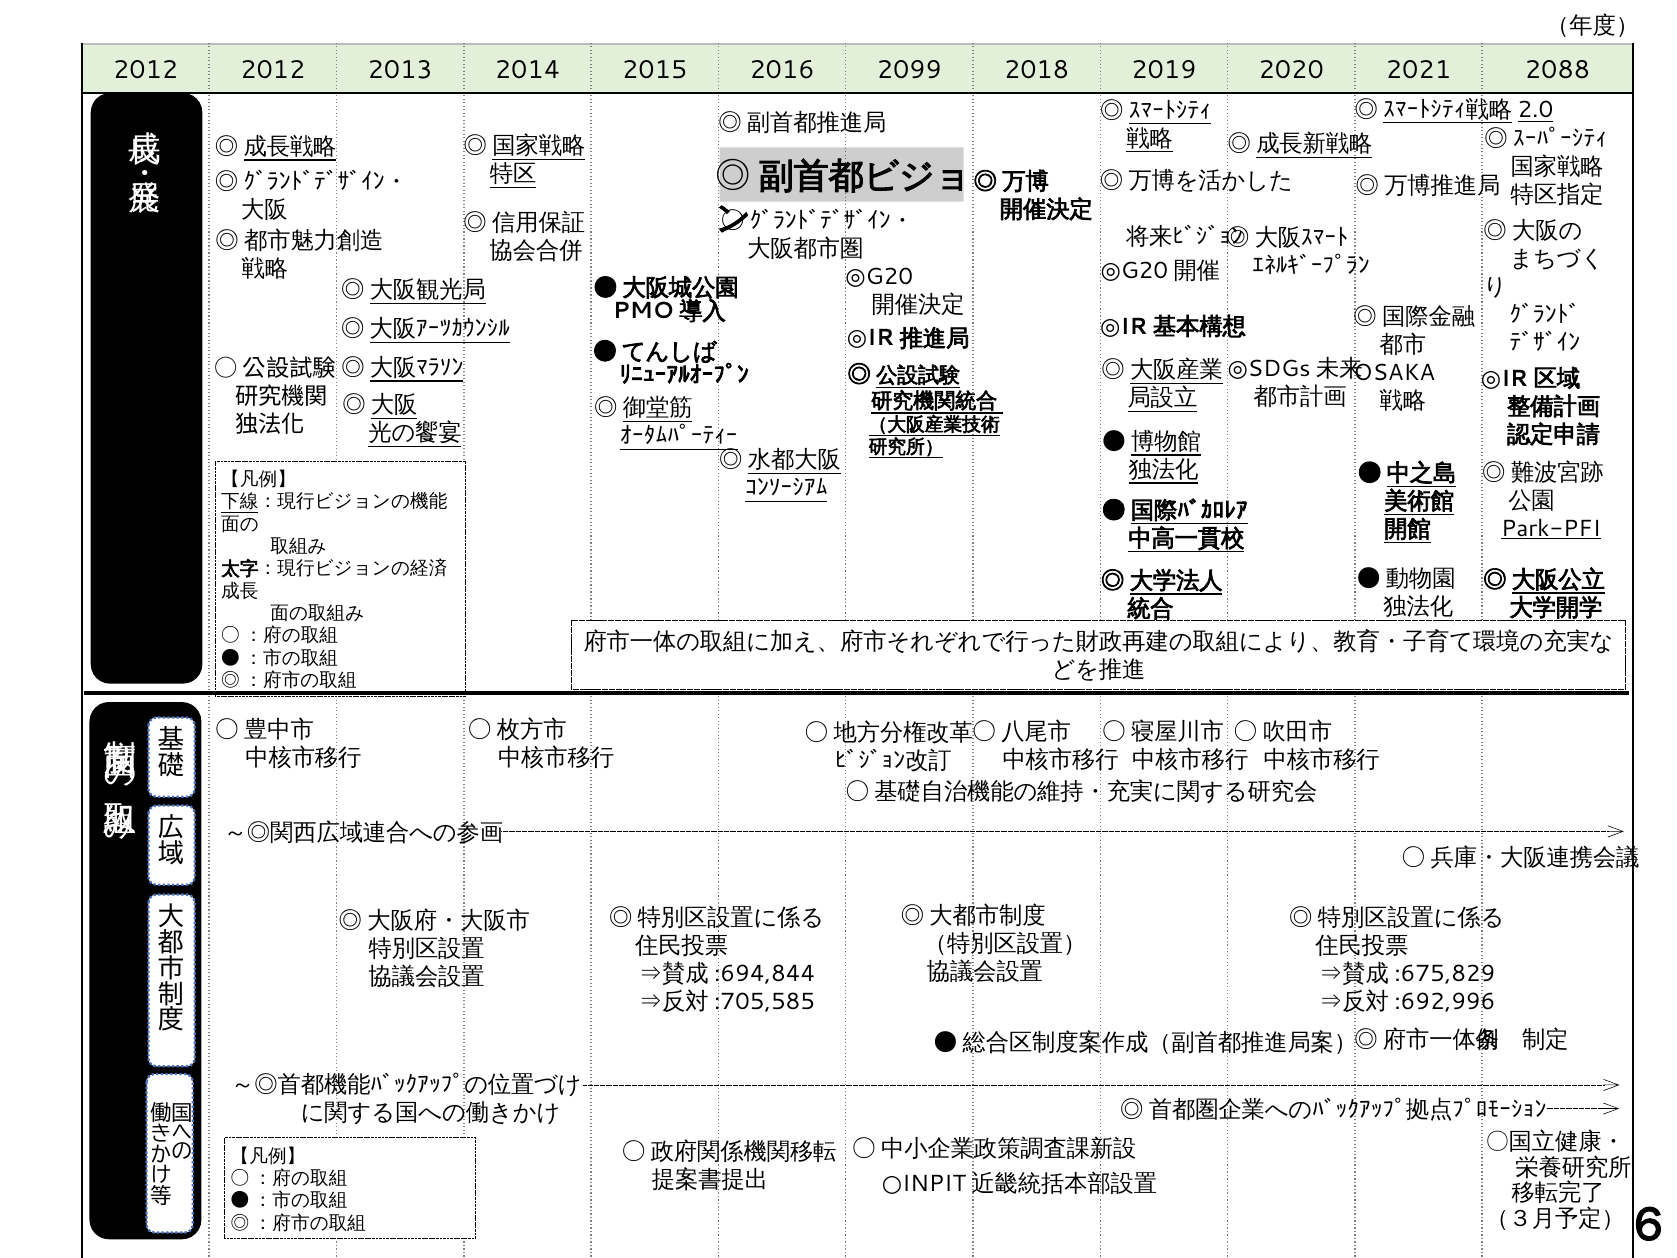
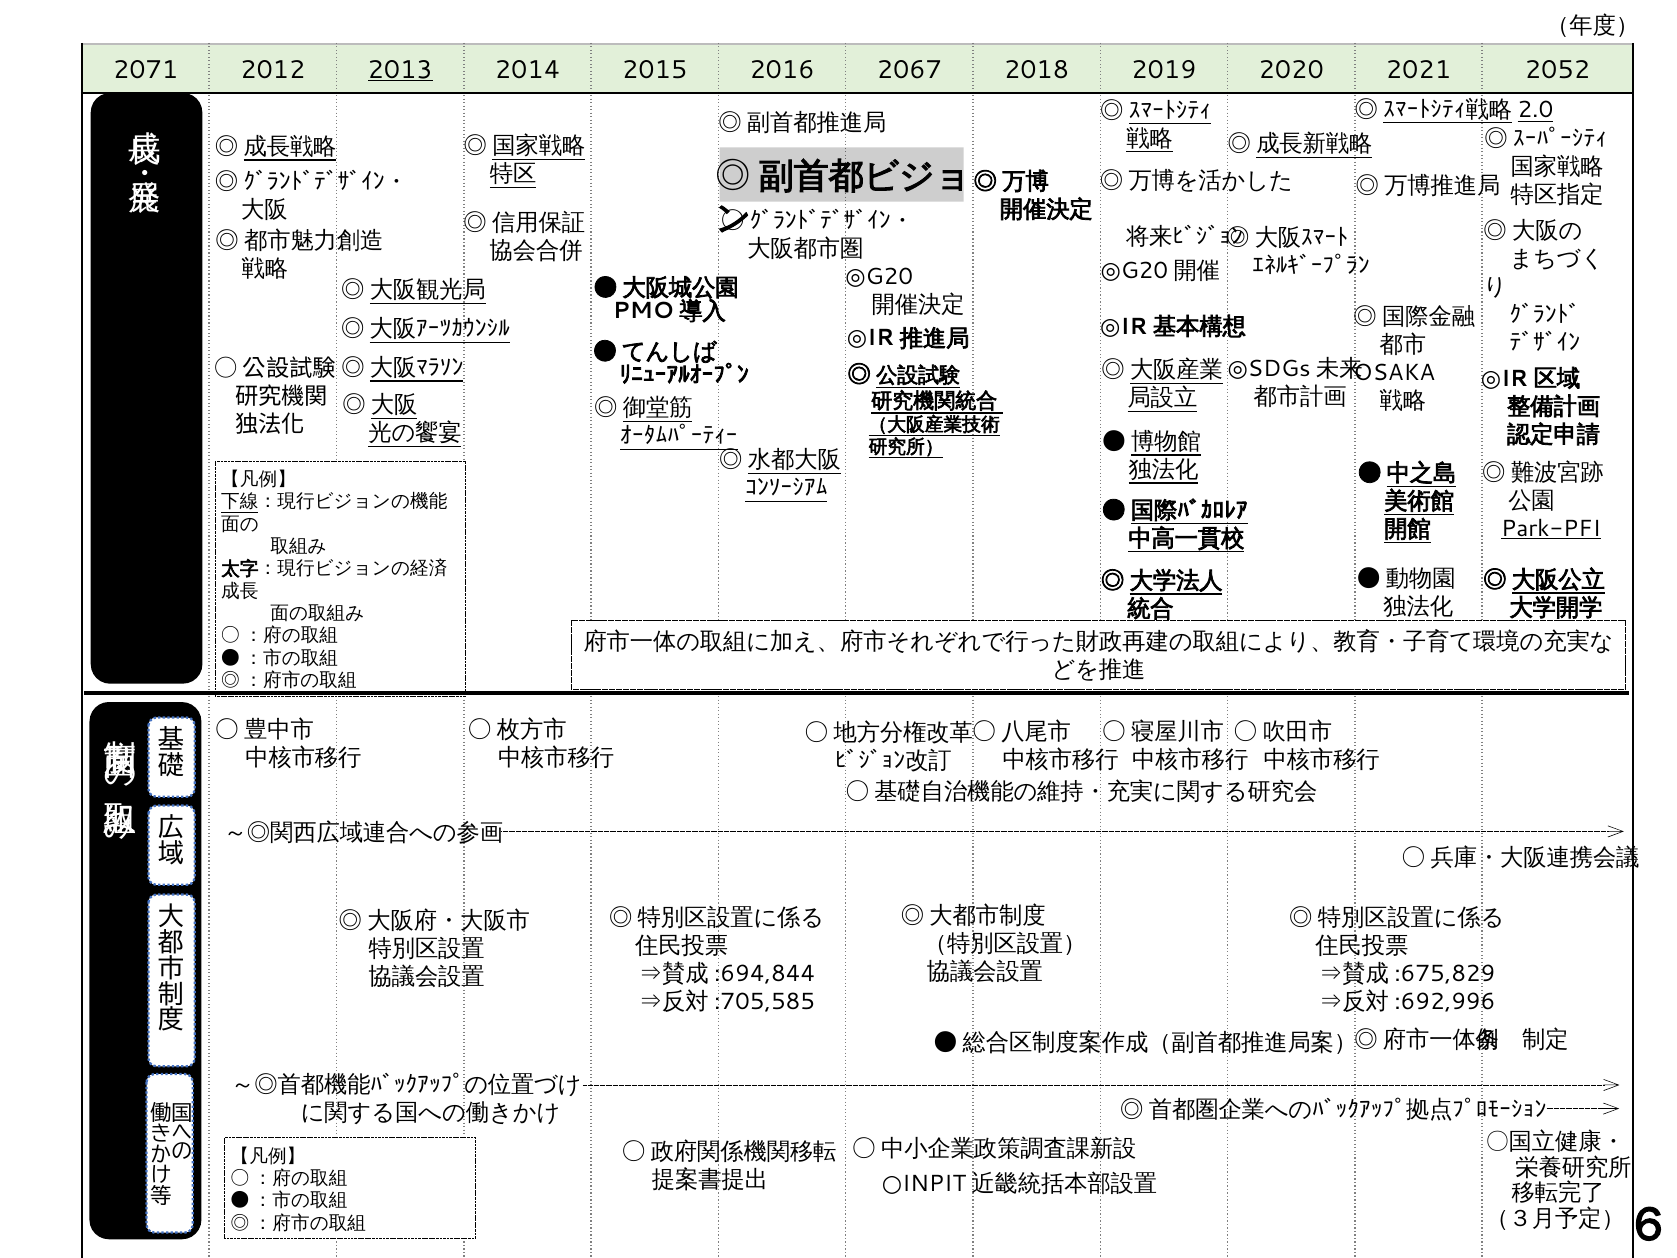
2012: 2012 -> 2071 (146, 70)
2013 underline: none -> present (400, 70)
2099: 2099 -> 2067 (909, 70)
2088: 2088 -> 2052 (1557, 70)
